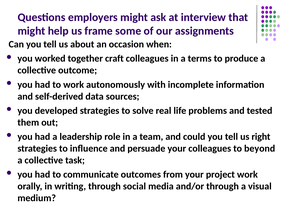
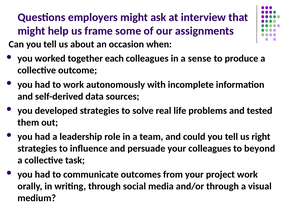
craft: craft -> each (114, 59)
terms: terms -> sense (200, 59)
